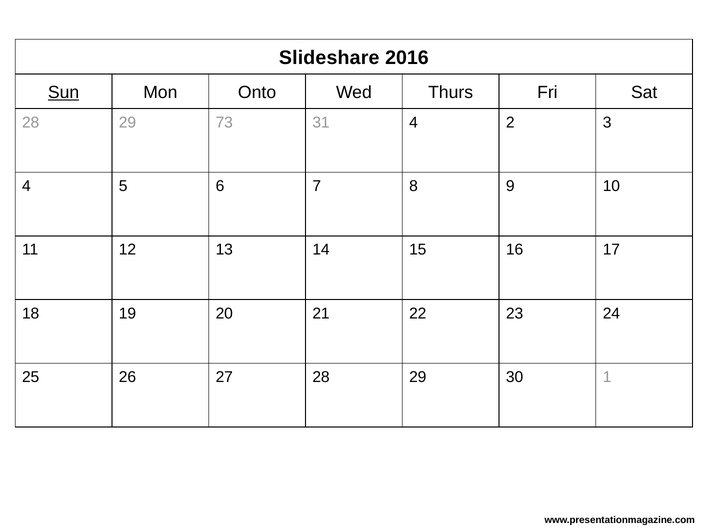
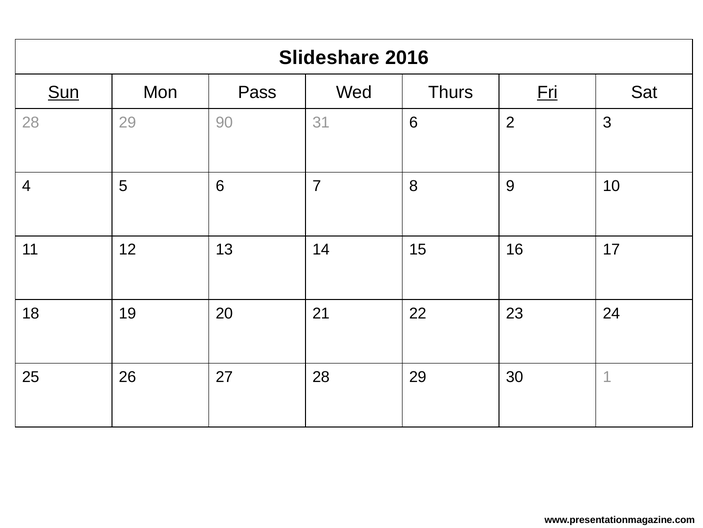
Onto: Onto -> Pass (257, 92)
Fri underline: none -> present (547, 92)
73: 73 -> 90 (224, 122)
31 4: 4 -> 6 (414, 122)
